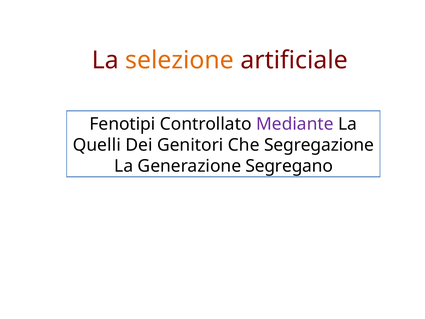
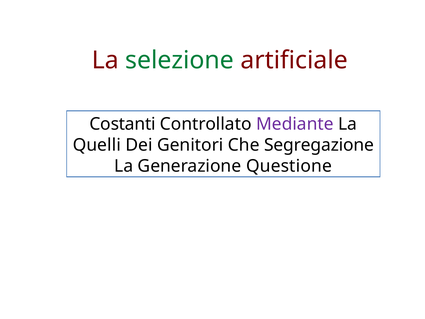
selezione colour: orange -> green (180, 60)
Fenotipi: Fenotipi -> Costanti (123, 124)
Segregano: Segregano -> Questione (289, 166)
